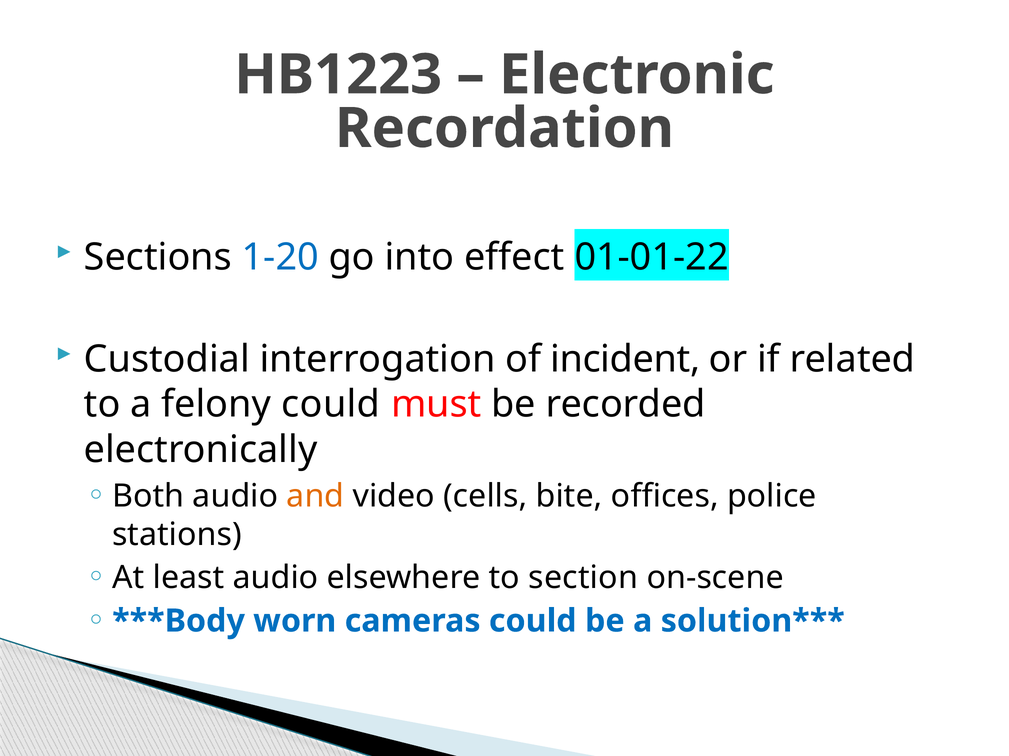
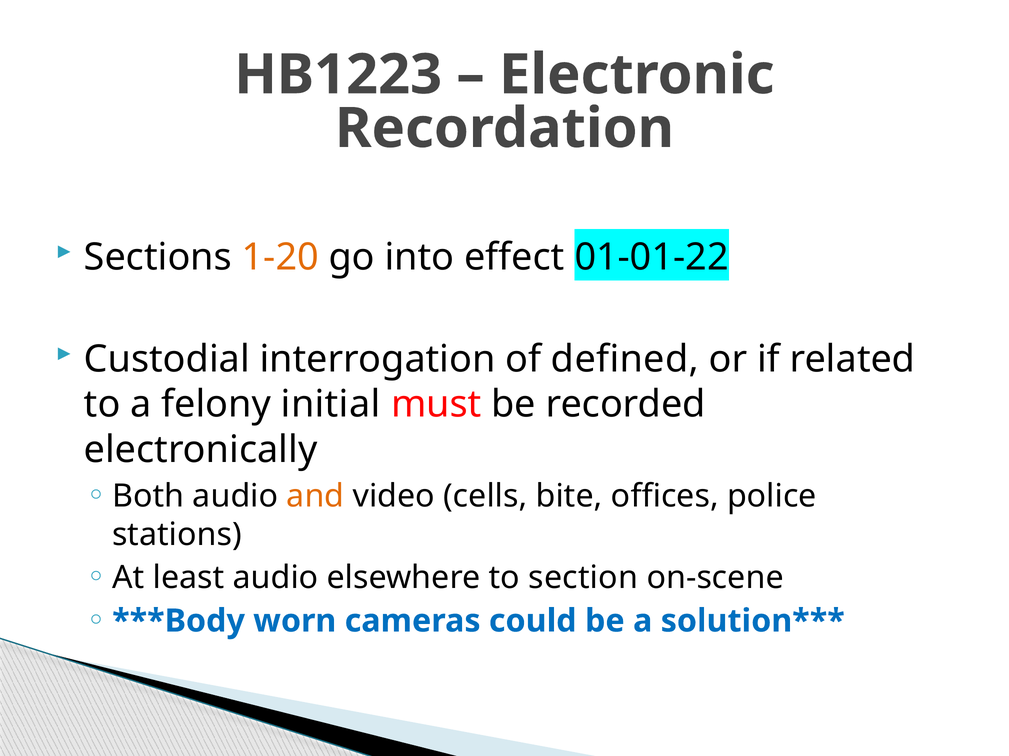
1-20 colour: blue -> orange (280, 257)
incident: incident -> defined (625, 359)
felony could: could -> initial (331, 405)
